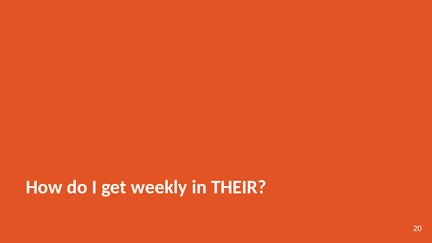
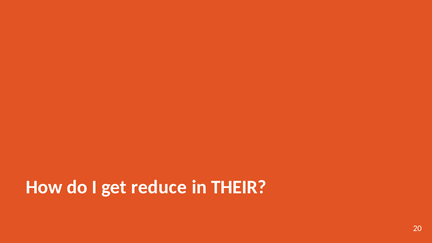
weekly: weekly -> reduce (159, 187)
